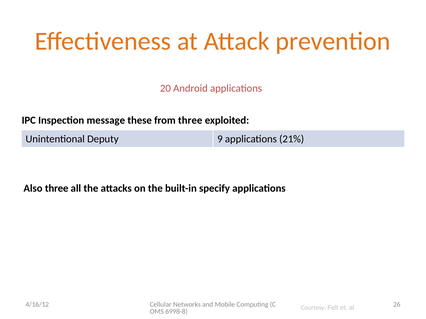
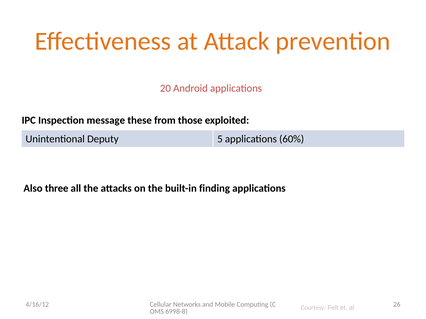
from three: three -> those (190, 121)
9: 9 -> 5 (220, 139)
21%: 21% -> 60% (292, 139)
specify: specify -> finding (215, 189)
